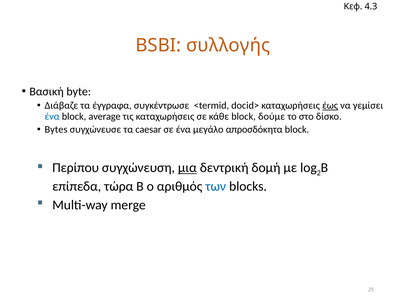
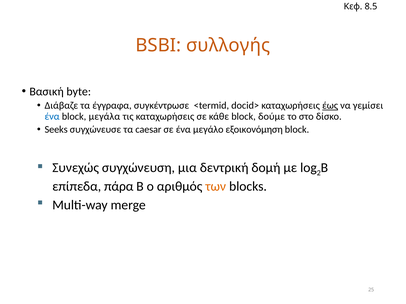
4.3: 4.3 -> 8.5 (371, 7)
average: average -> μεγάλα (104, 117)
Bytes: Bytes -> Seeks (56, 130)
απροσδόκητα: απροσδόκητα -> εξοικονόμηση (254, 130)
Περίπου: Περίπου -> Συνεχώς (76, 168)
μια underline: present -> none (187, 168)
τώρα: τώρα -> πάρα (119, 187)
των colour: blue -> orange (216, 187)
